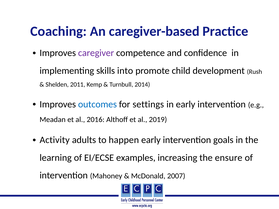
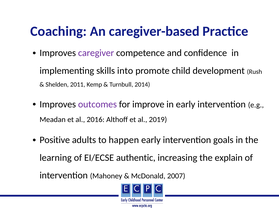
outcomes colour: blue -> purple (97, 104)
settings: settings -> improve (148, 104)
Activity: Activity -> Positive (55, 140)
examples: examples -> authentic (136, 158)
ensure: ensure -> explain (229, 158)
